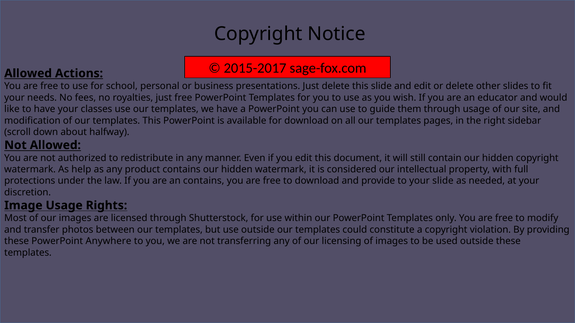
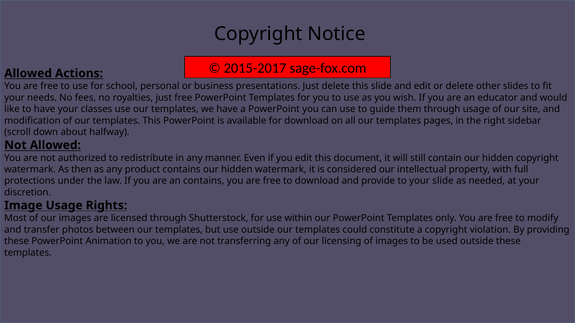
help: help -> then (81, 170)
Anywhere: Anywhere -> Animation (109, 241)
